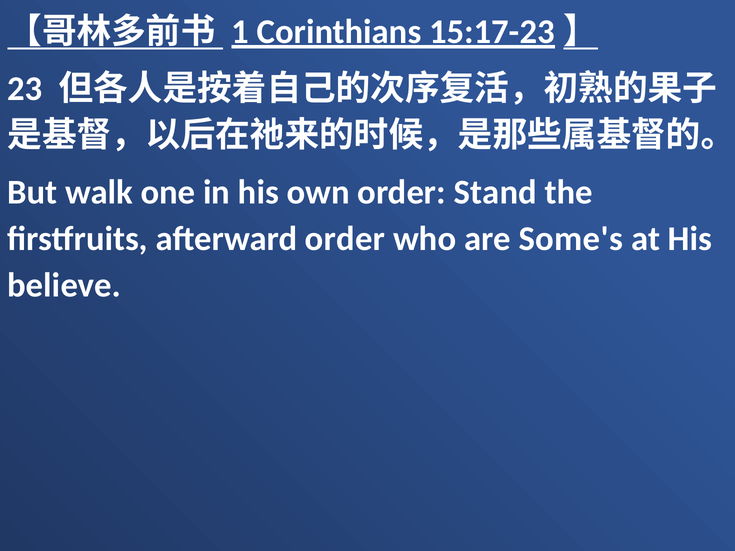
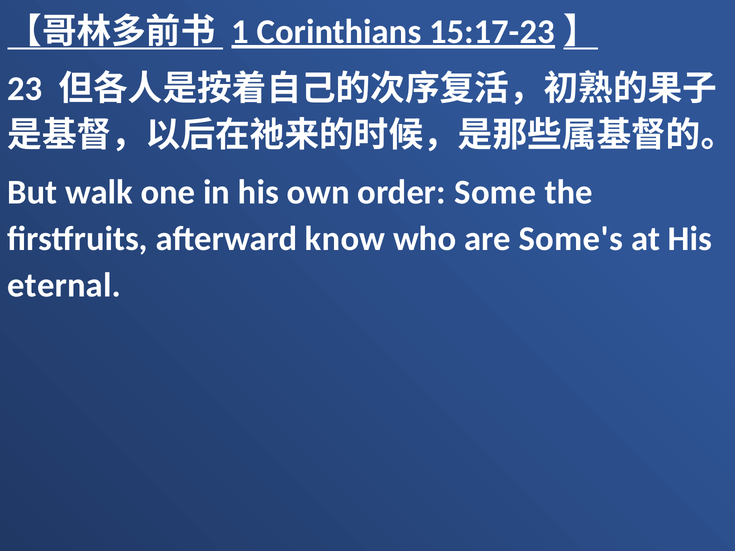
Stand: Stand -> Some (495, 192)
afterward order: order -> know (345, 239)
believe: believe -> eternal (64, 285)
